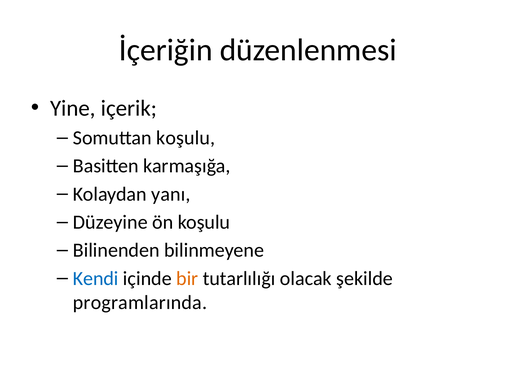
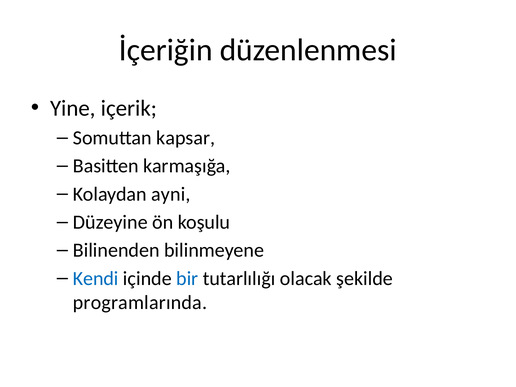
Somuttan koşulu: koşulu -> kapsar (186, 138)
yanı: yanı -> ayni (171, 194)
bir colour: orange -> blue (187, 278)
